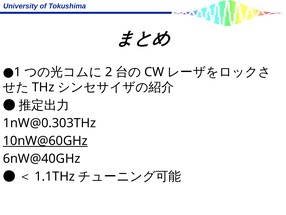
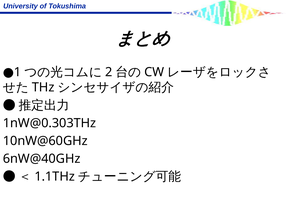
10nW@60GHz underline: present -> none (45, 141)
